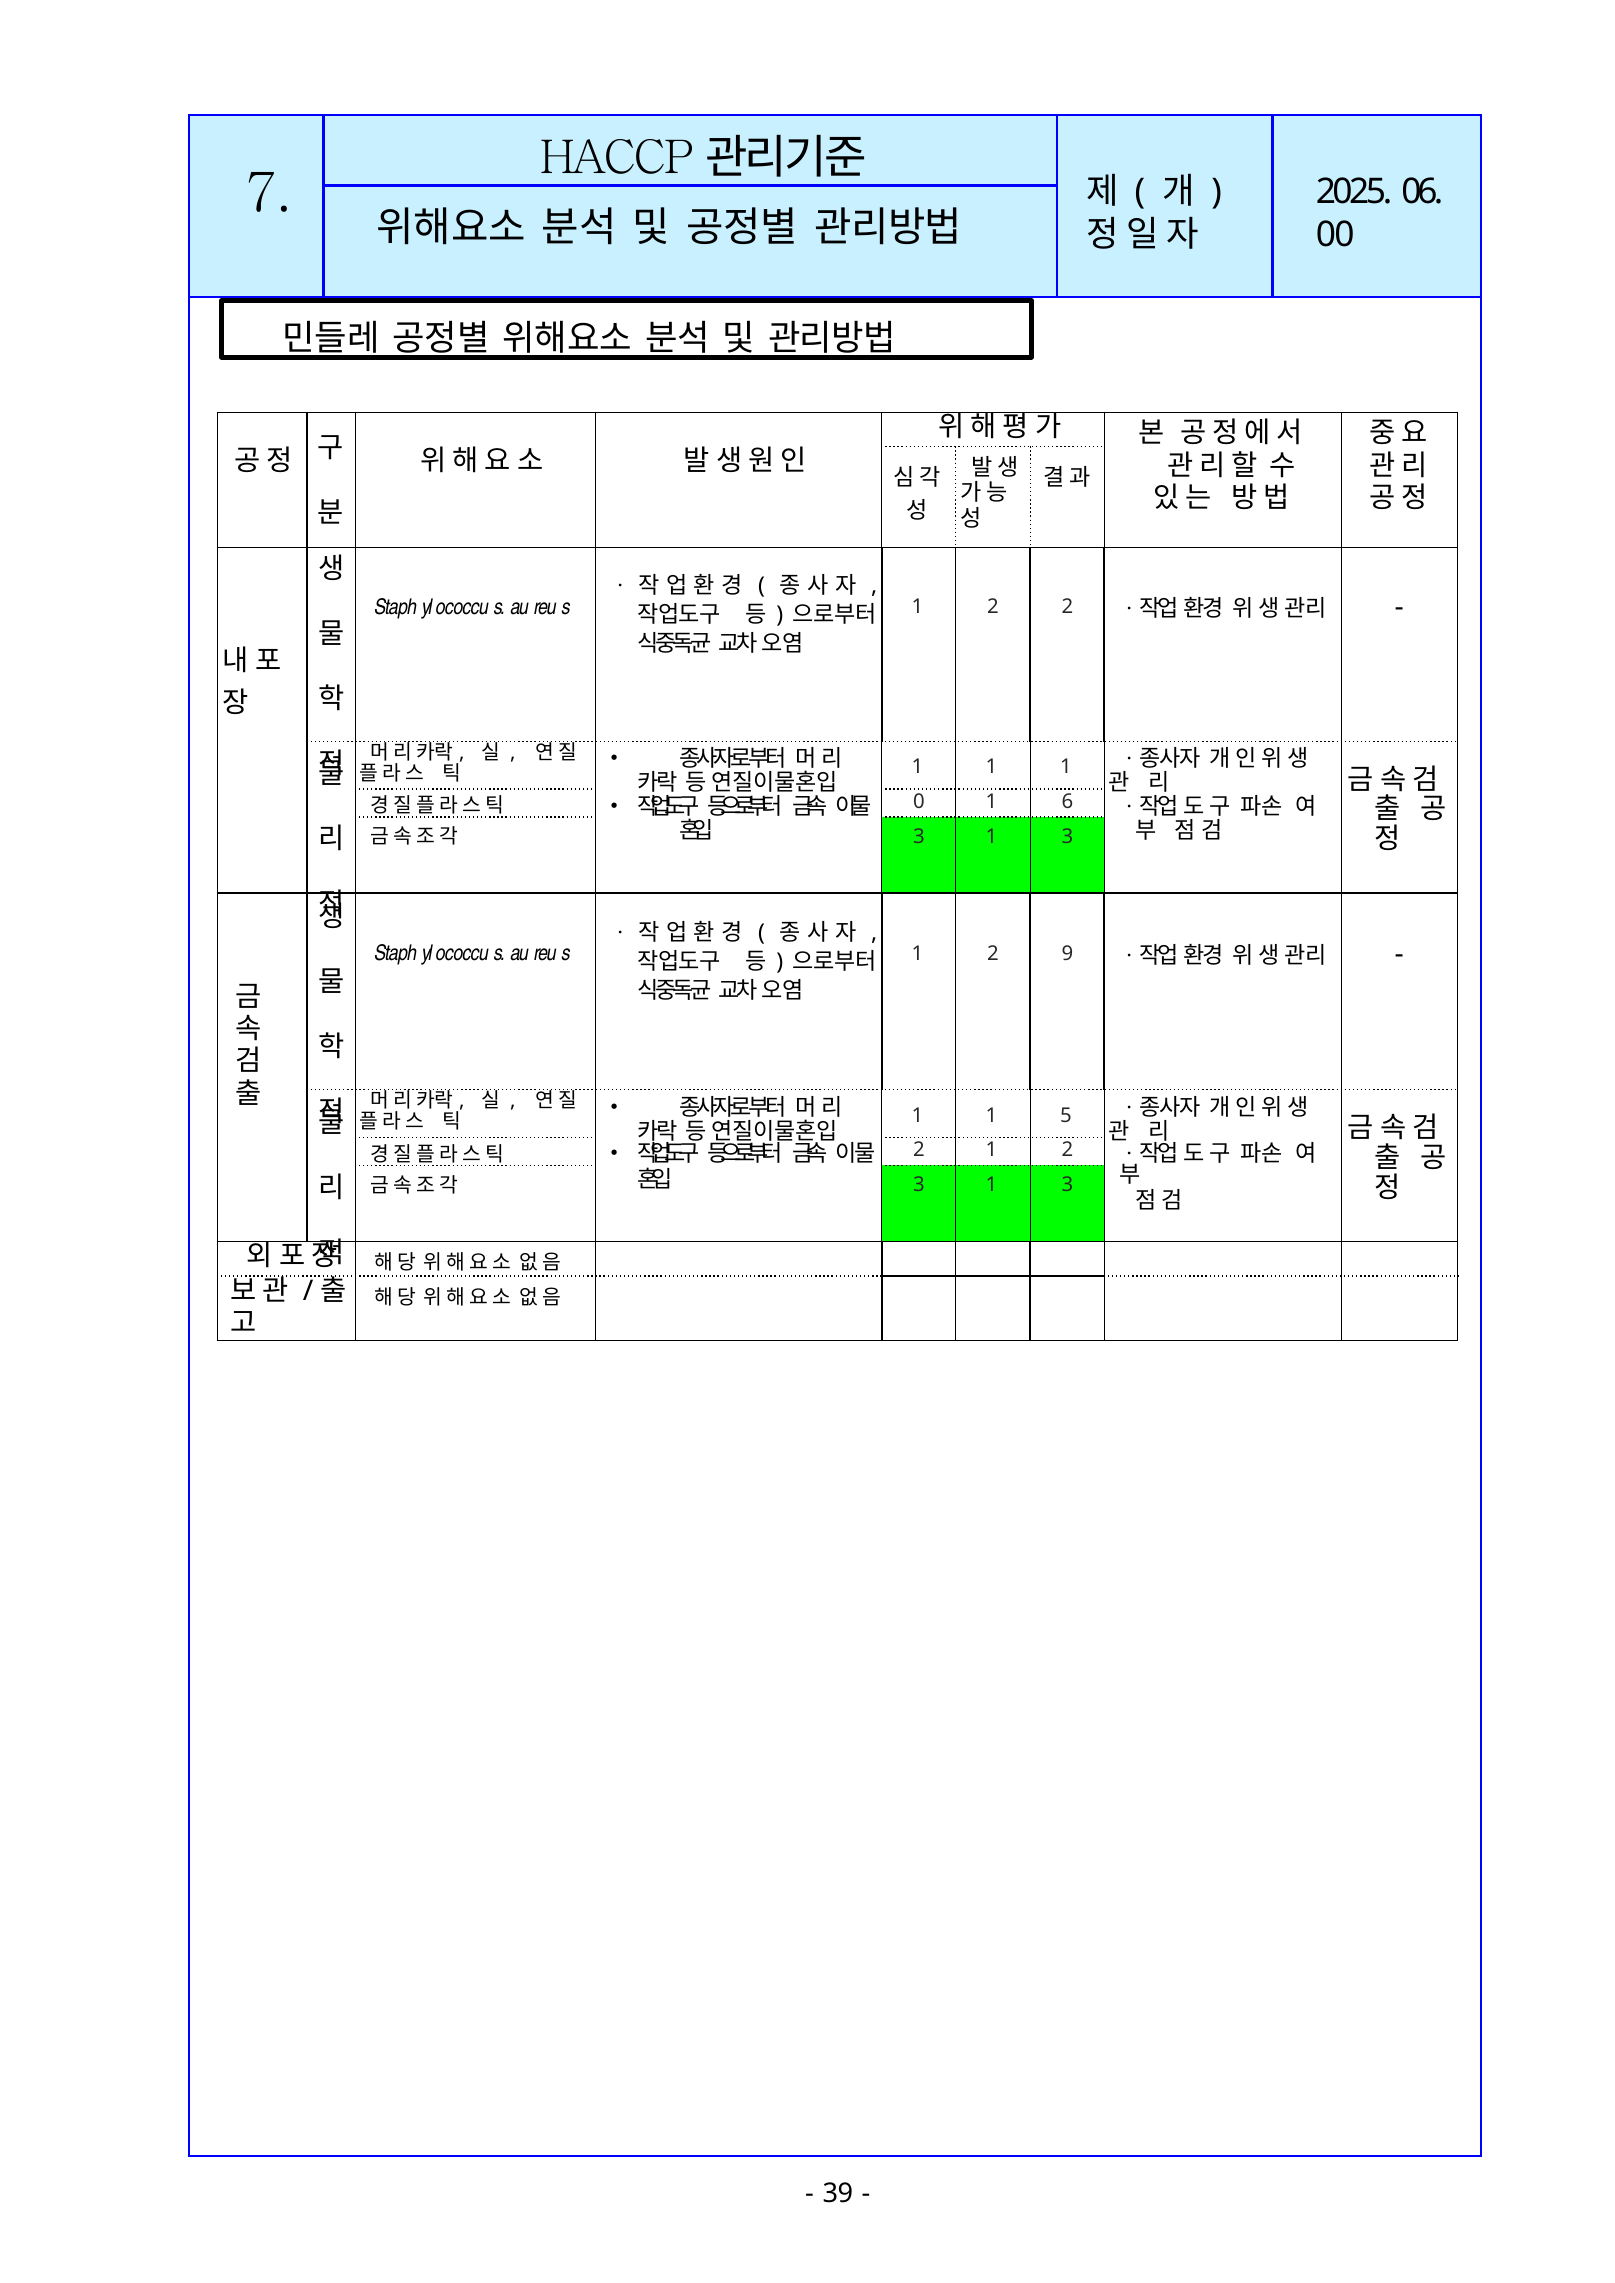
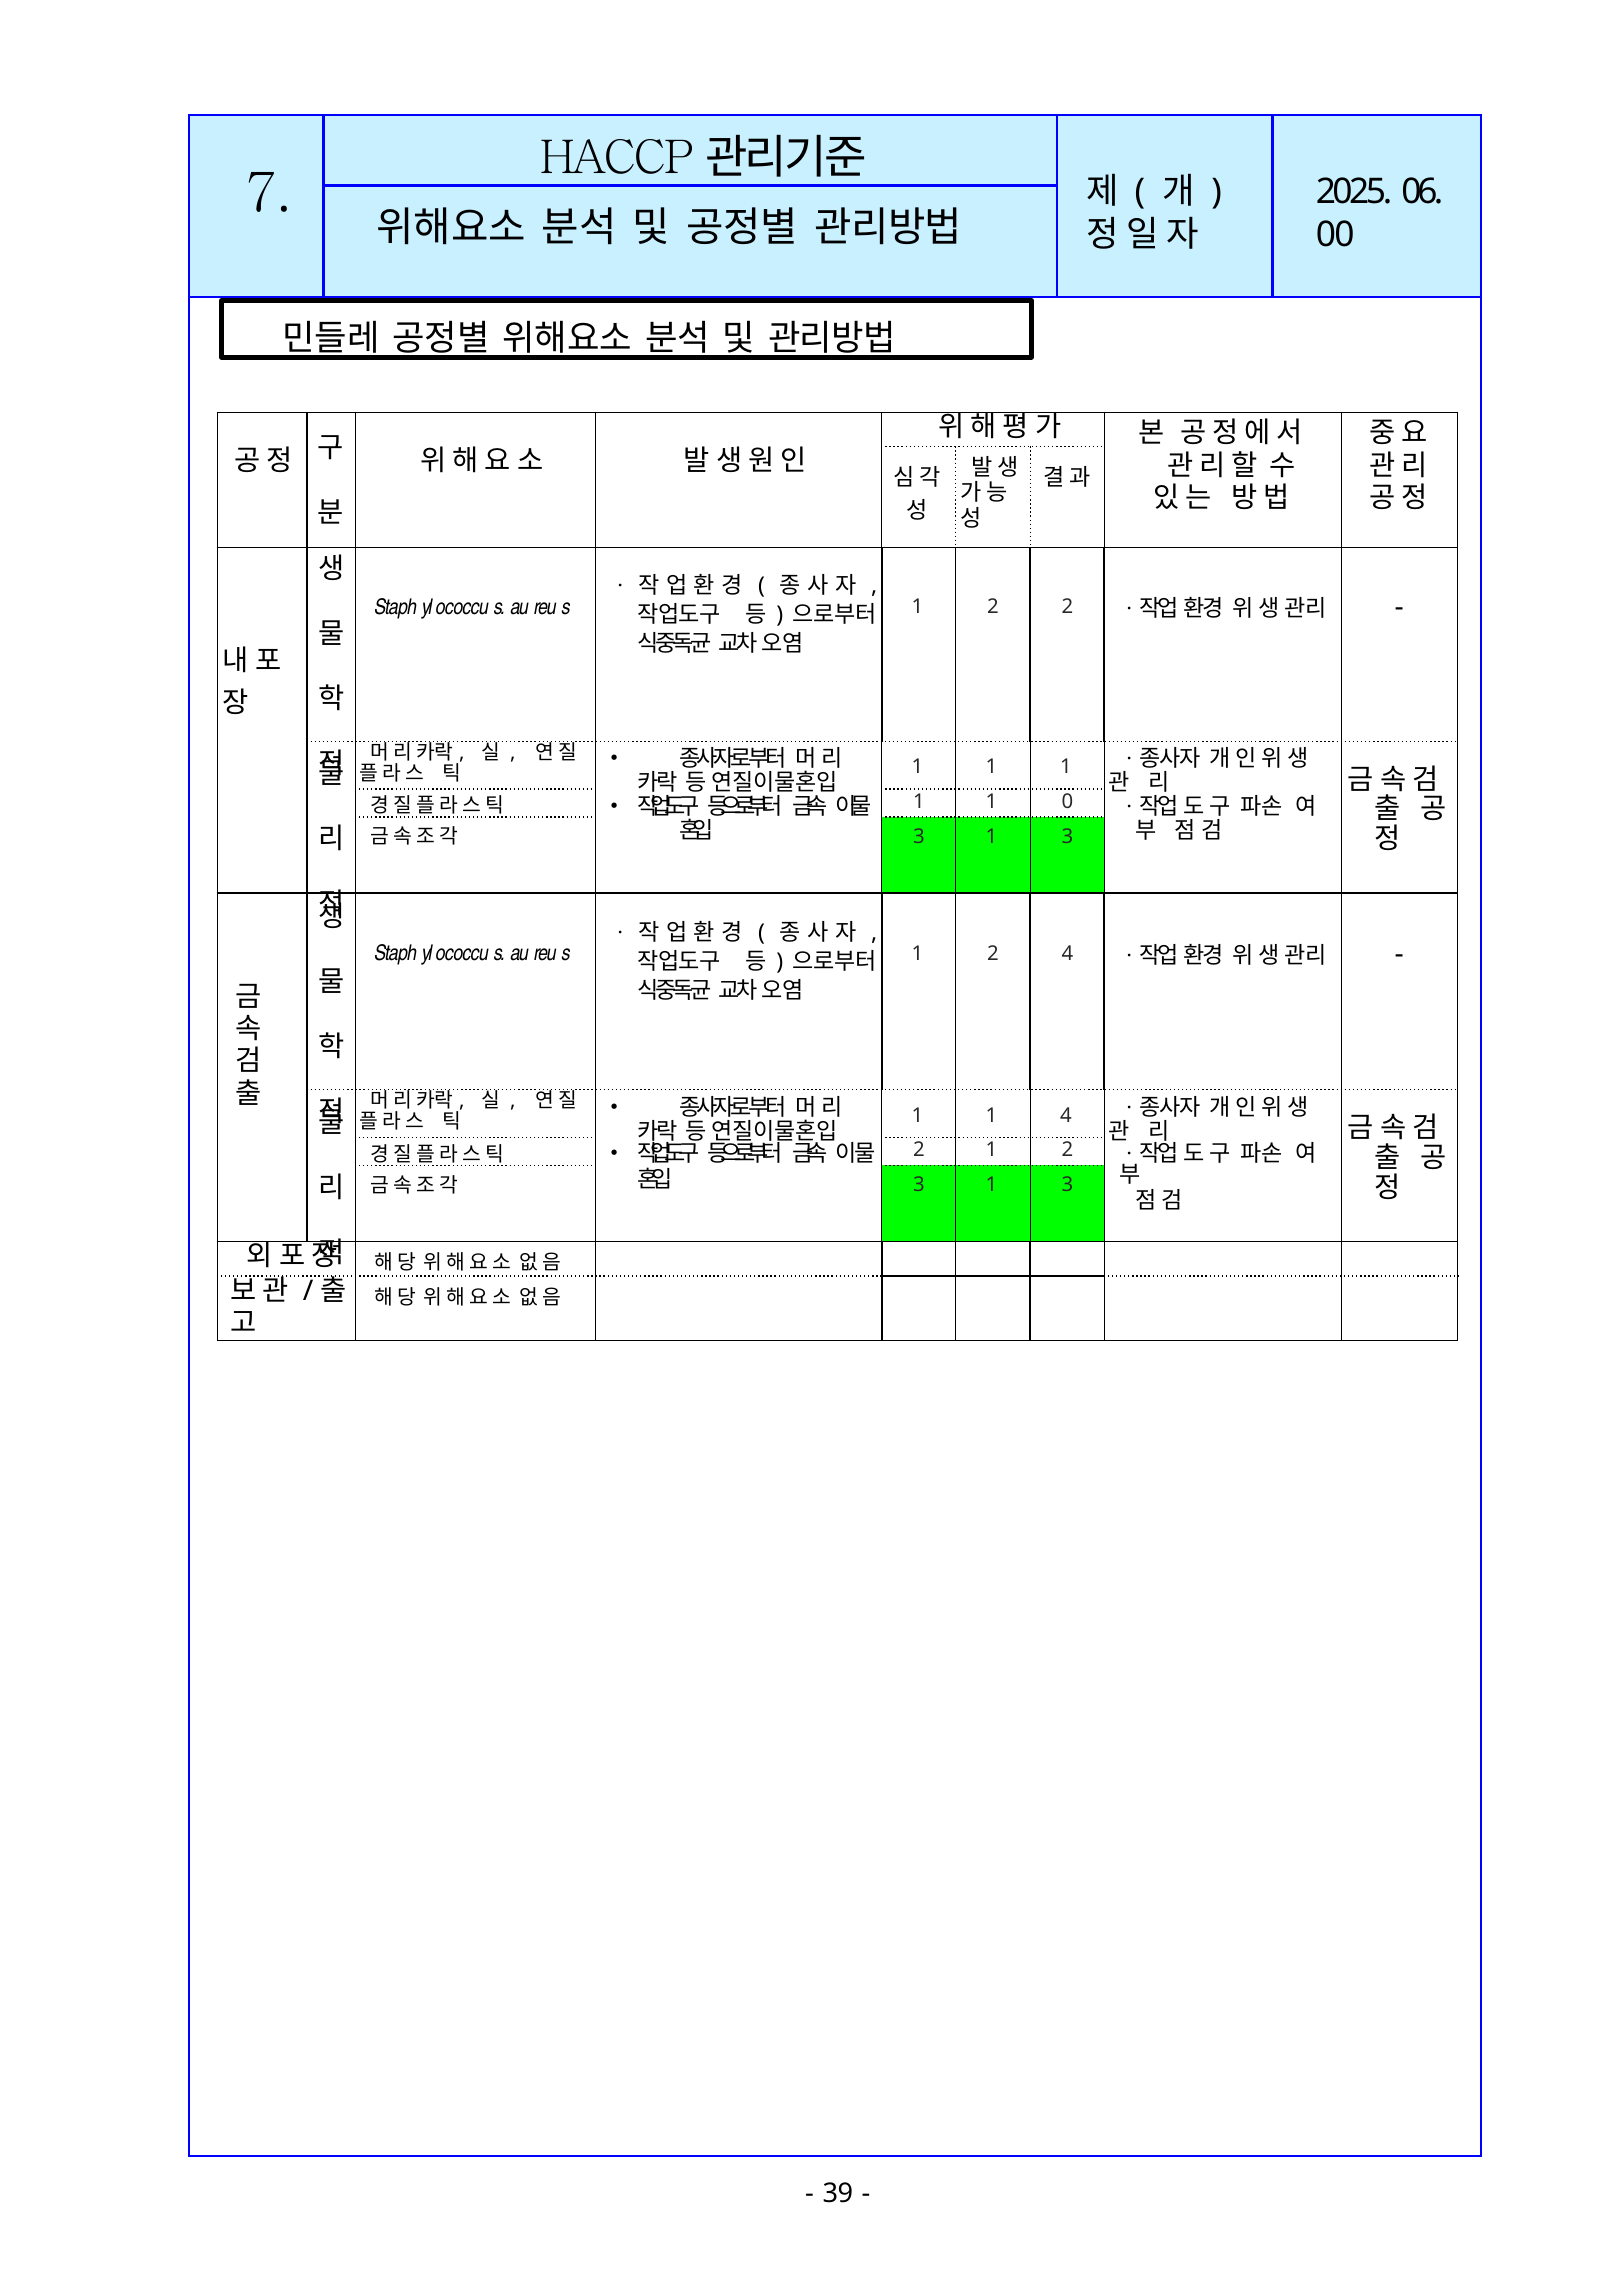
0: 0 -> 1 (919, 802)
6: 6 -> 0 (1067, 802)
2 9: 9 -> 4 (1067, 953)
1 5: 5 -> 4 (1066, 1116)
